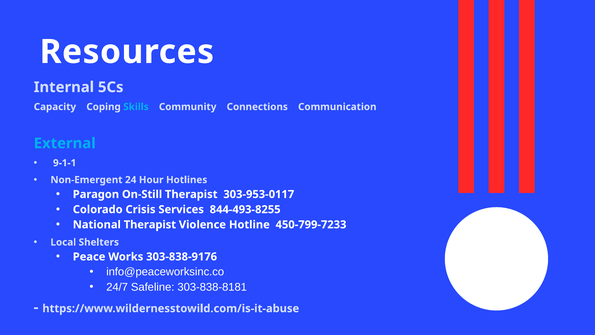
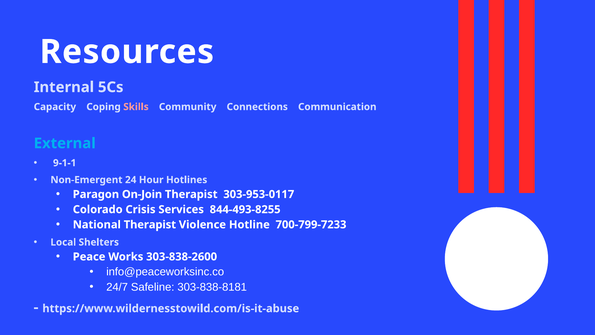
Skills colour: light blue -> pink (136, 107)
On-Still: On-Still -> On-Join (142, 194)
450-799-7233: 450-799-7233 -> 700-799-7233 (311, 224)
303-838-9176: 303-838-9176 -> 303-838-2600 (182, 256)
